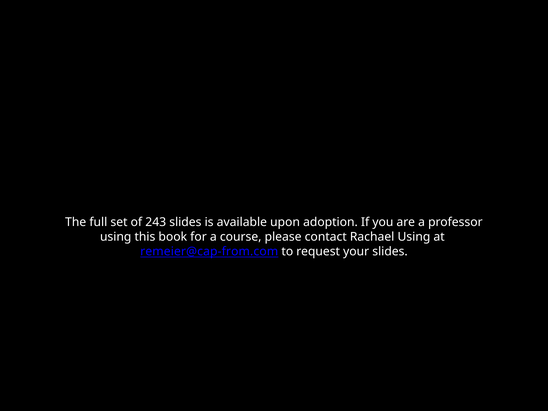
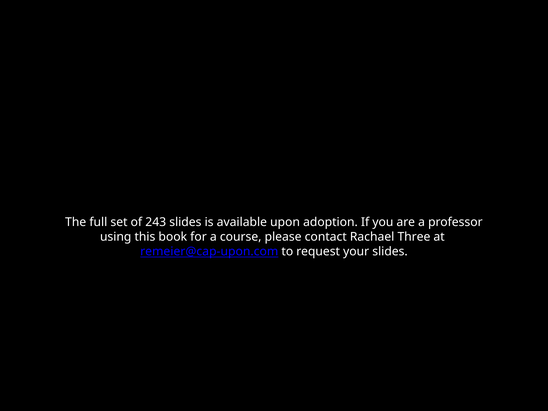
Rachael Using: Using -> Three (414, 237)
remeier@cap-from.com: remeier@cap-from.com -> remeier@cap-upon.com (209, 251)
